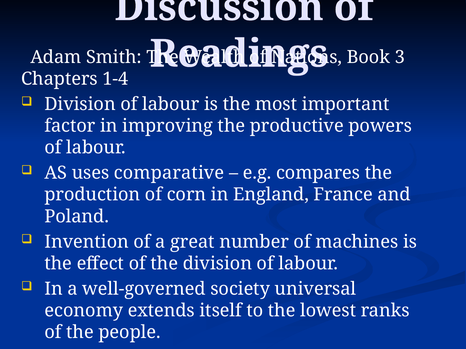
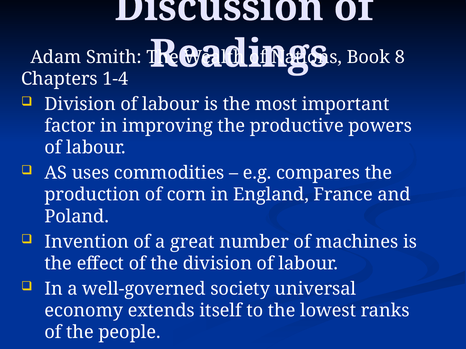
3: 3 -> 8 (400, 57)
comparative: comparative -> commodities (169, 173)
